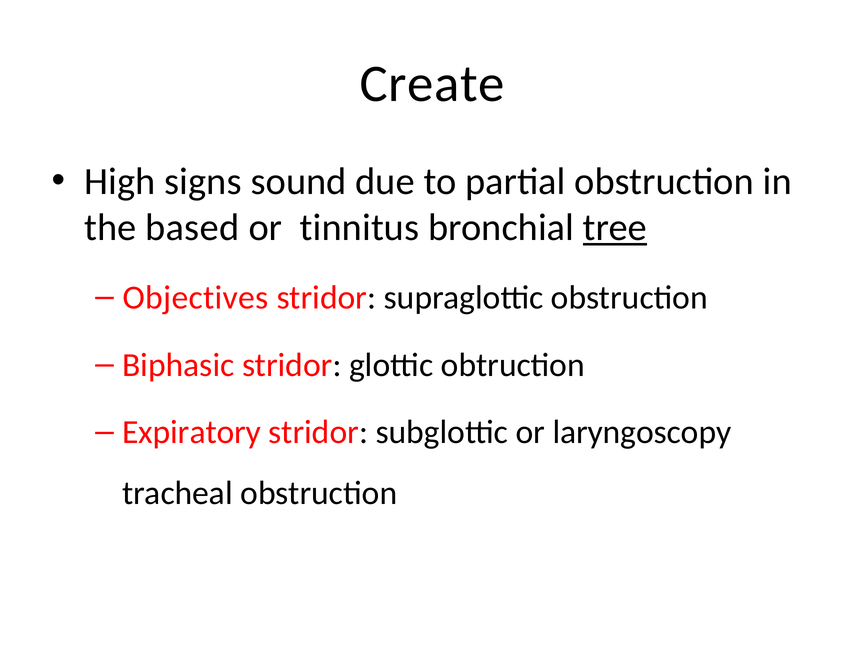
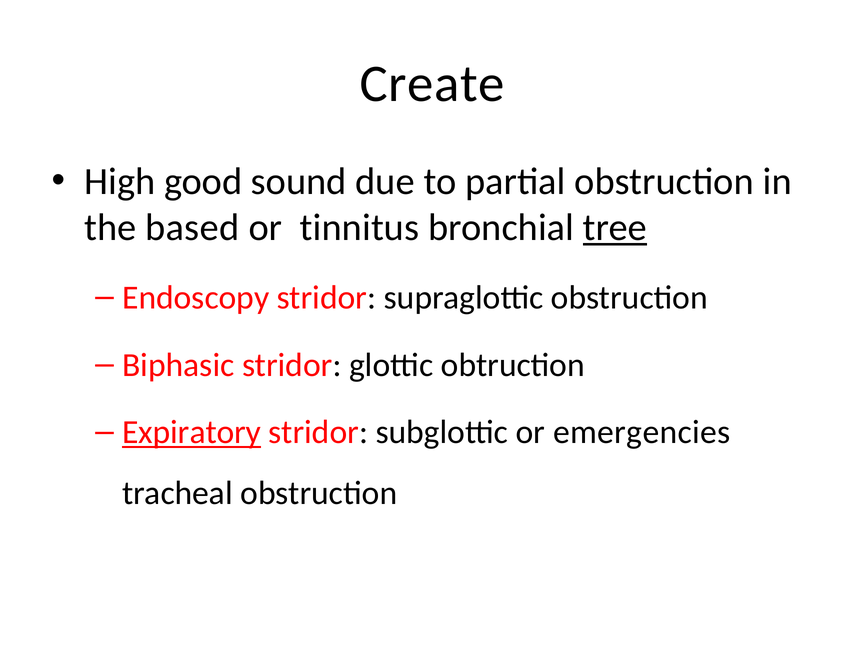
signs: signs -> good (203, 181)
Objectives: Objectives -> Endoscopy (196, 297)
Expiratory underline: none -> present (192, 432)
laryngoscopy: laryngoscopy -> emergencies (642, 432)
